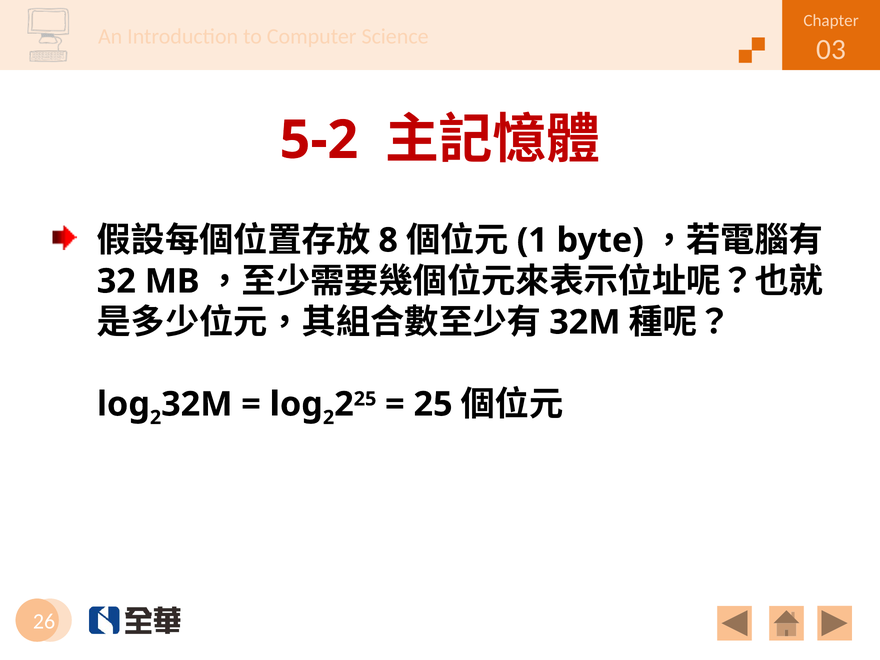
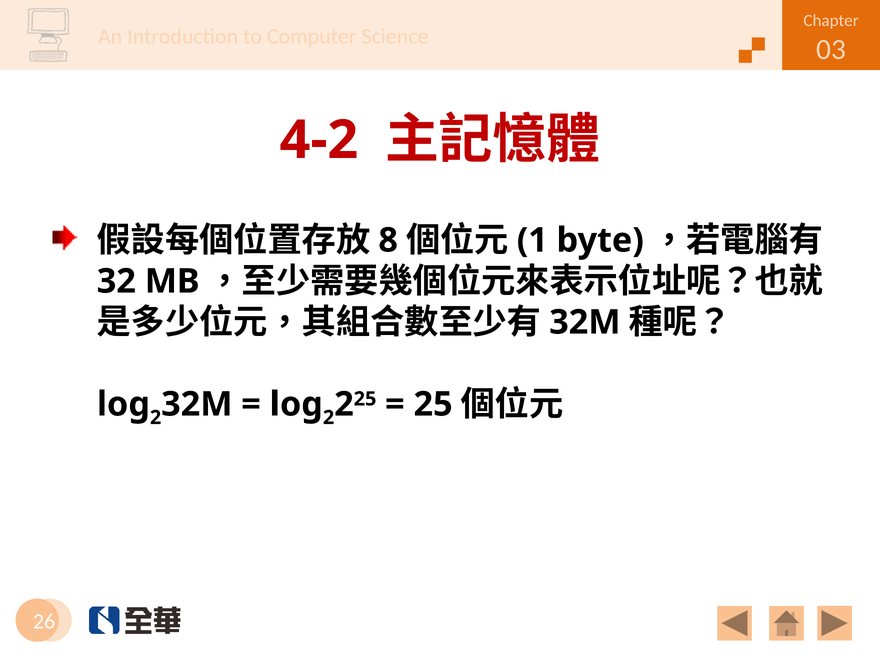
5-2: 5-2 -> 4-2 (319, 140)
